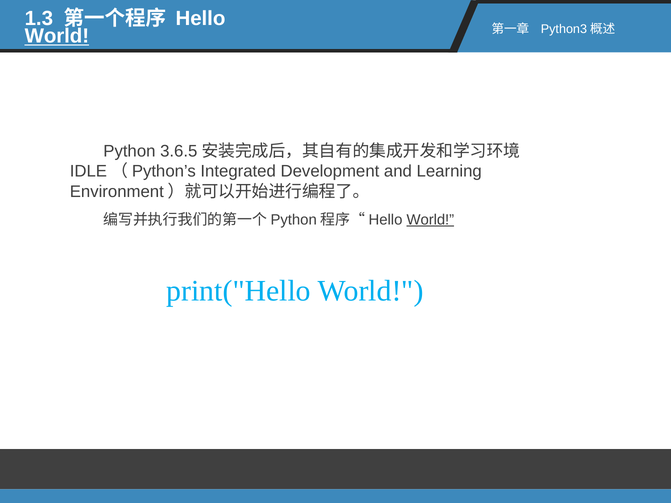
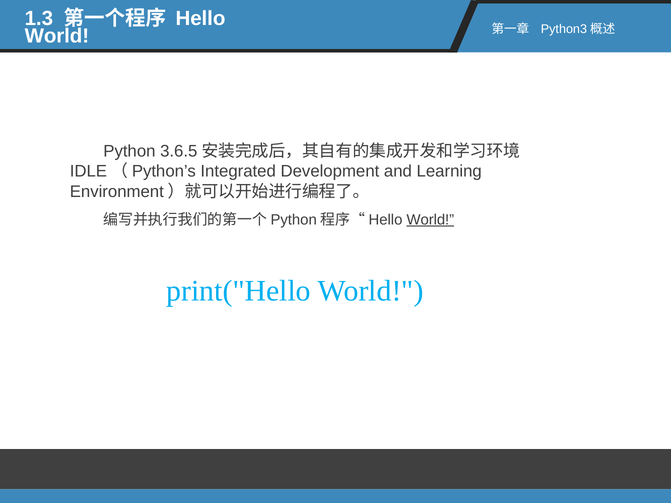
World underline: present -> none (57, 36)
